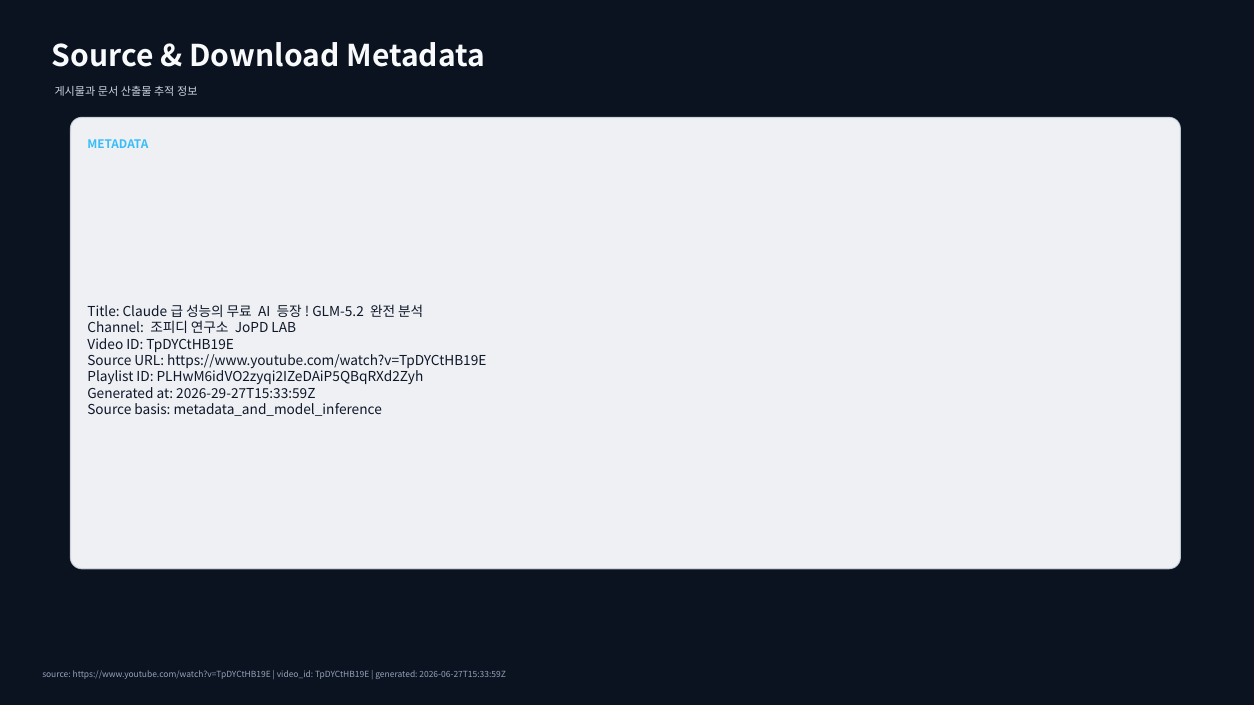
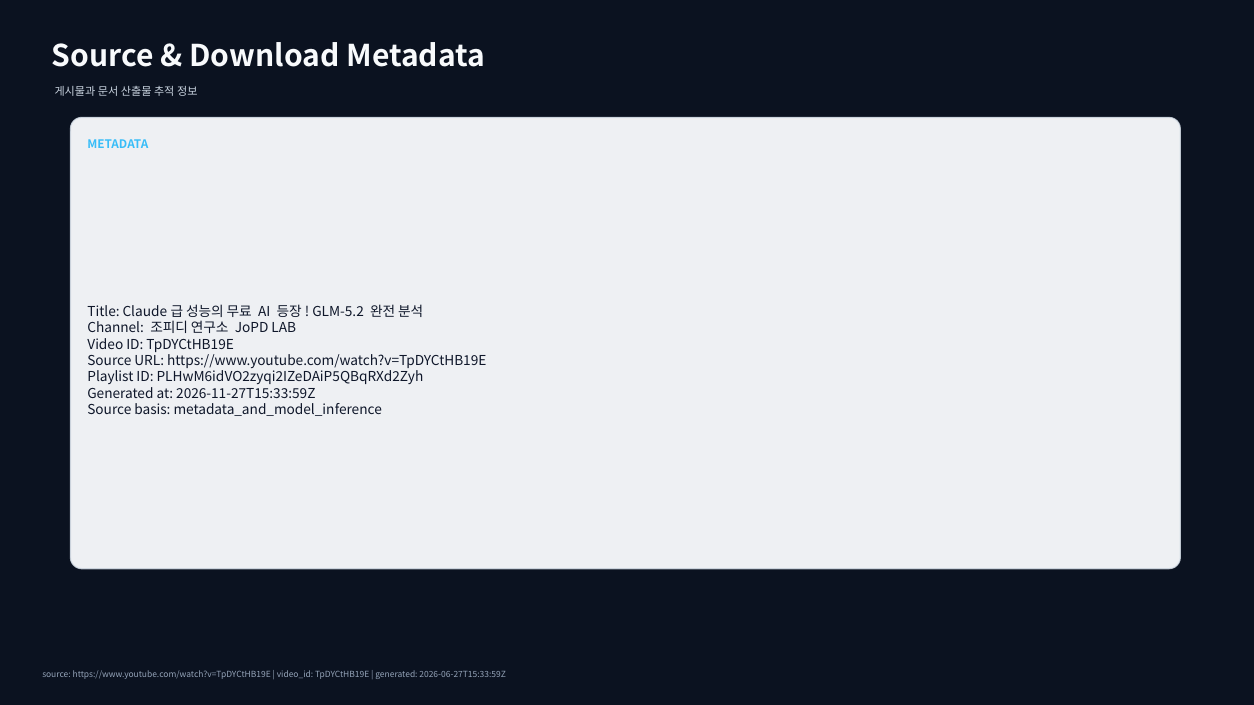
2026-29-27T15:33:59Z: 2026-29-27T15:33:59Z -> 2026-11-27T15:33:59Z (246, 394)
